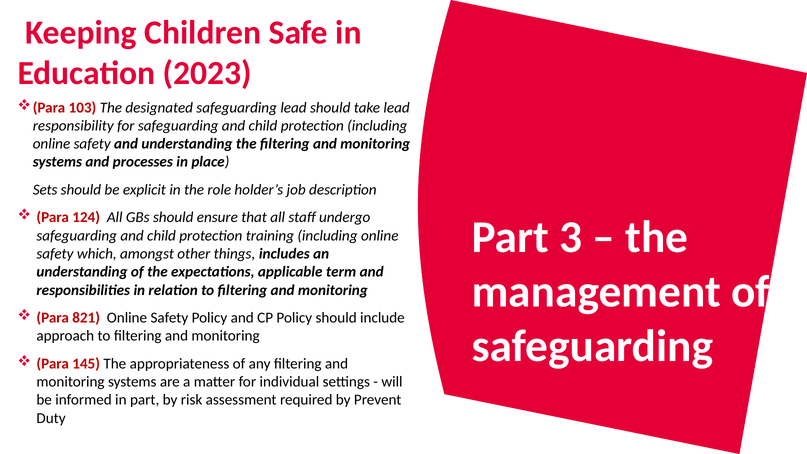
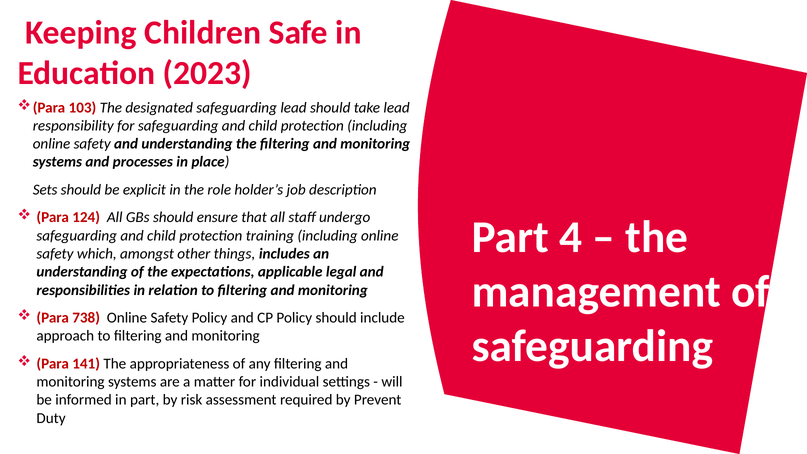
3: 3 -> 4 (571, 237)
term: term -> legal (341, 272)
821: 821 -> 738 (86, 318)
145: 145 -> 141 (86, 364)
